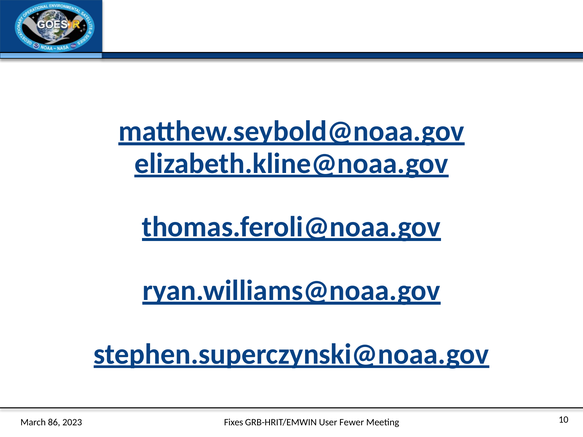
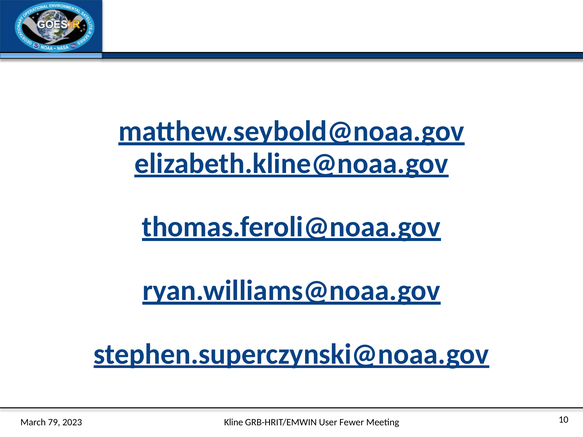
Fixes: Fixes -> Kline (234, 423)
86: 86 -> 79 (54, 423)
